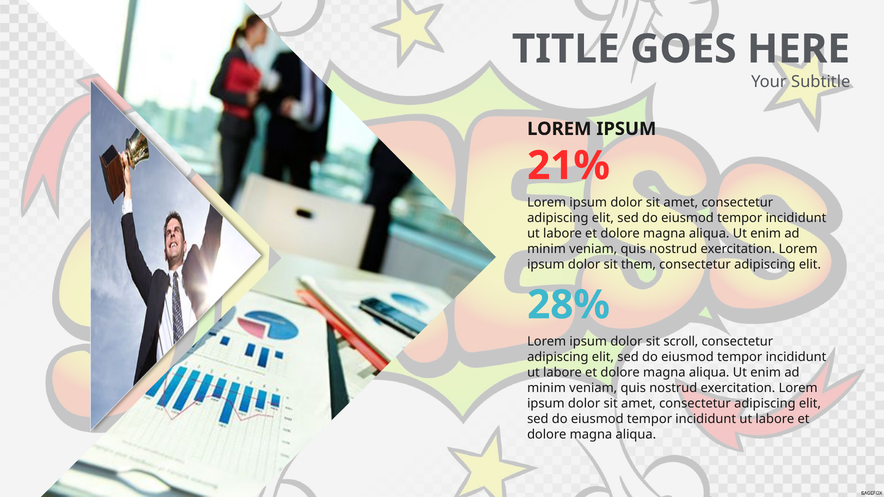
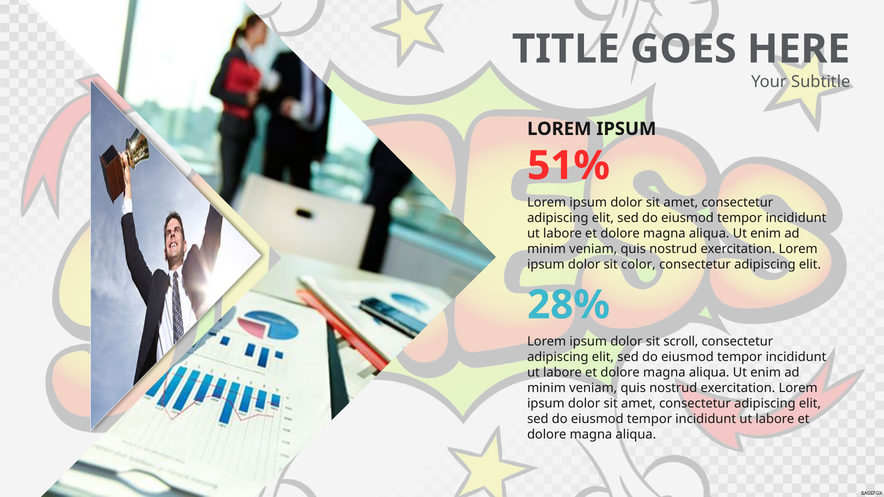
21%: 21% -> 51% (569, 166)
them: them -> color (638, 264)
